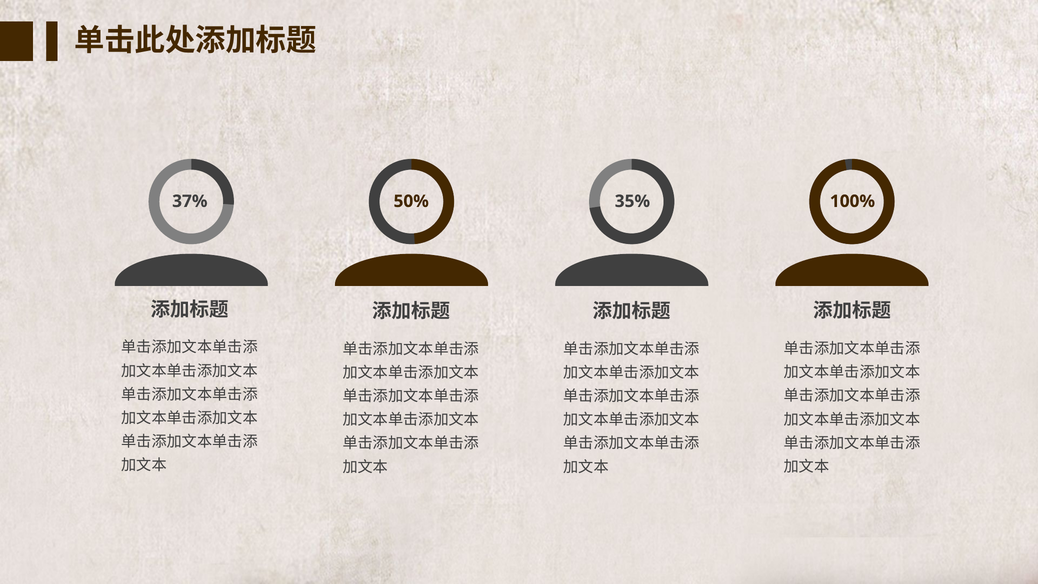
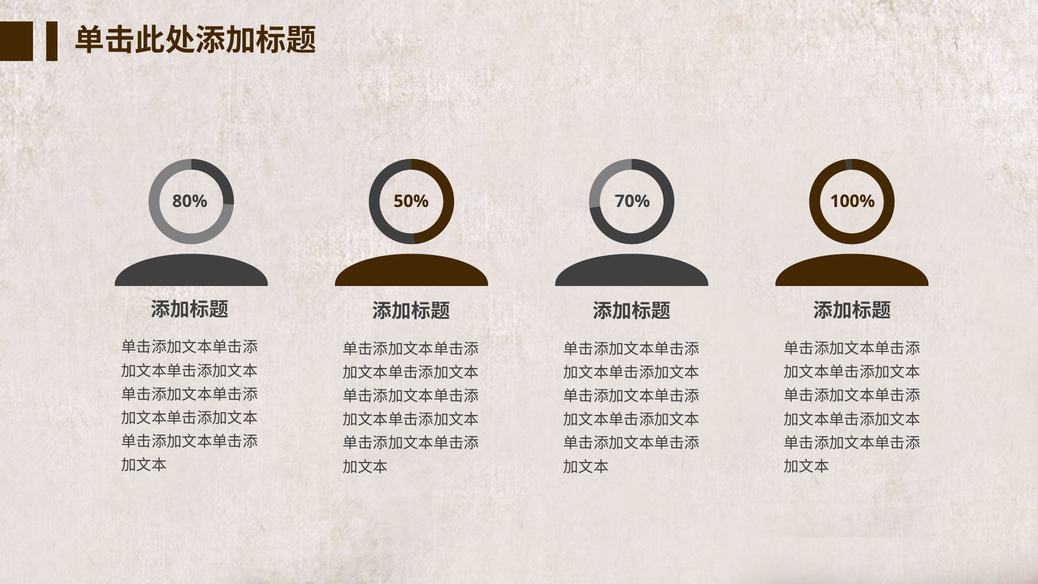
37%: 37% -> 80% (190, 201)
35%: 35% -> 70% (632, 201)
